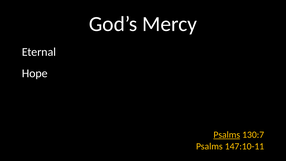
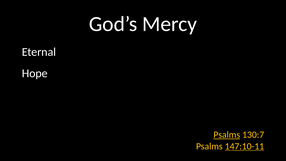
147:10-11 underline: none -> present (244, 146)
